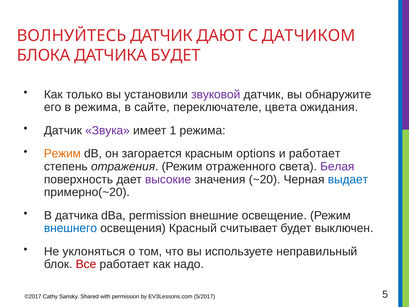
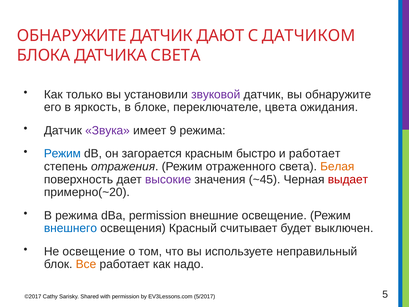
ВОЛНУЙТЕСЬ: ВОЛНУЙТЕСЬ -> ОБНАРУЖИТЕ (72, 36)
ДАТЧИКА БУДЕТ: БУДЕТ -> СВЕТА (176, 55)
в режима: режима -> яркость (98, 107)
сайте: сайте -> блоке (152, 107)
1: 1 -> 9 (173, 130)
Режим colour: orange -> blue (62, 153)
options: options -> быстро (256, 153)
Белая colour: purple -> orange (337, 166)
~20: ~20 -> ~45 (265, 179)
выдает colour: blue -> red (348, 179)
В датчика: датчика -> режима (76, 215)
Не уклоняться: уклоняться -> освещение (94, 251)
Все colour: red -> orange (86, 264)
